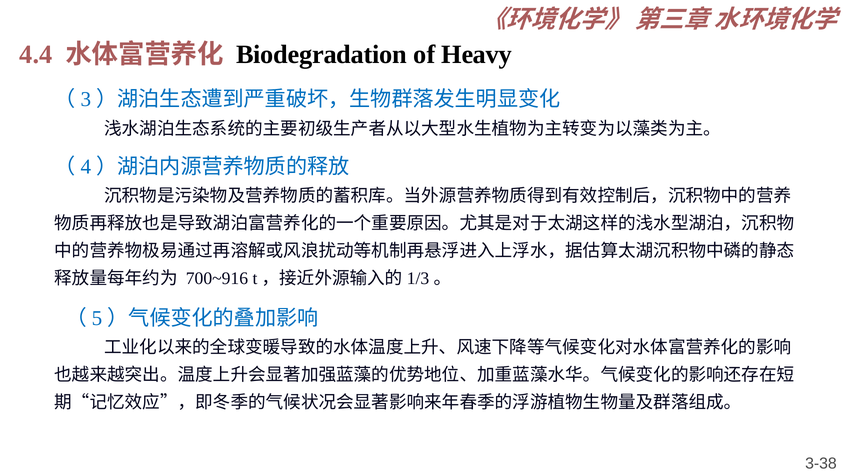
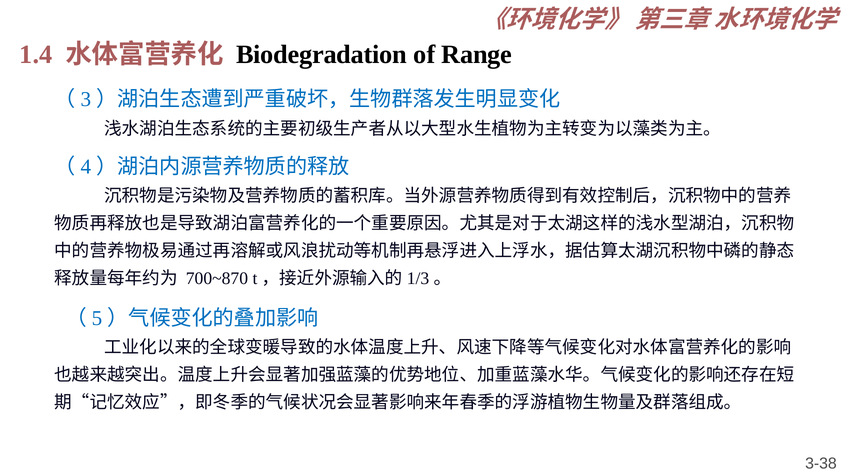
4.4: 4.4 -> 1.4 (36, 55)
Heavy: Heavy -> Range (477, 55)
700~916: 700~916 -> 700~870 (217, 278)
